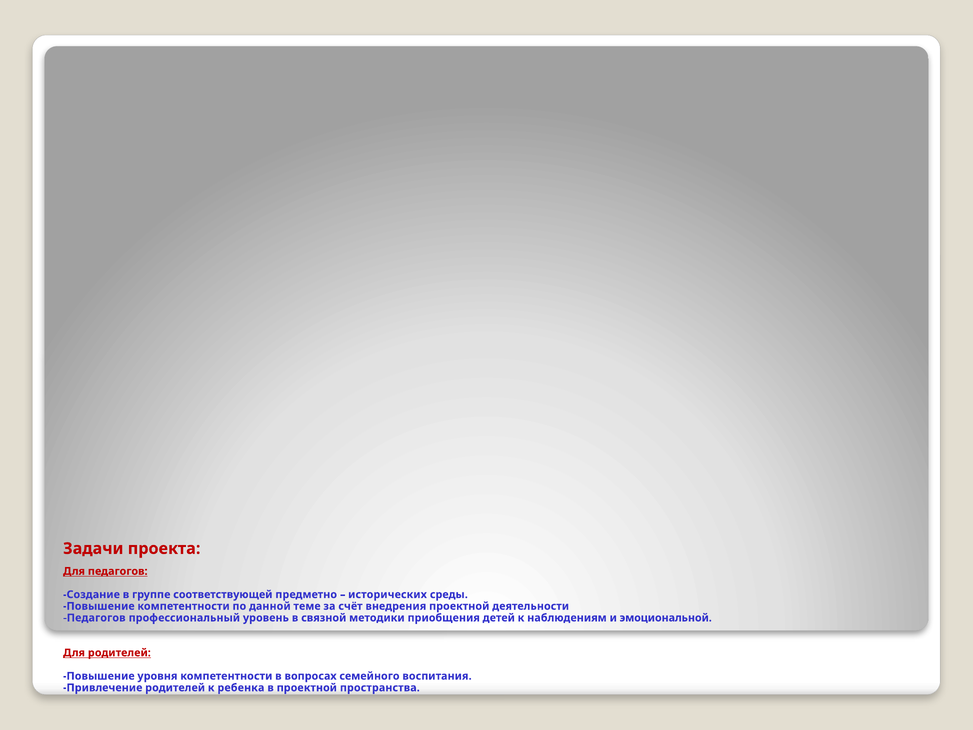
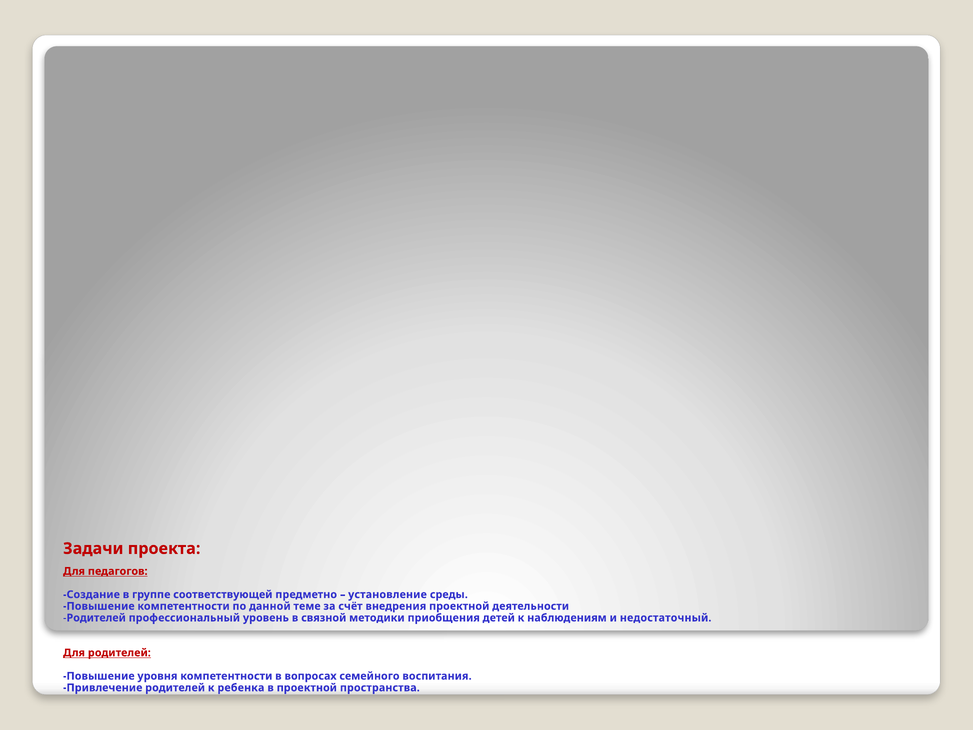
исторических: исторических -> установление (387, 594)
Педагогов: Педагогов -> Родителей (94, 618)
эмоциональной: эмоциональной -> недостаточный (666, 618)
